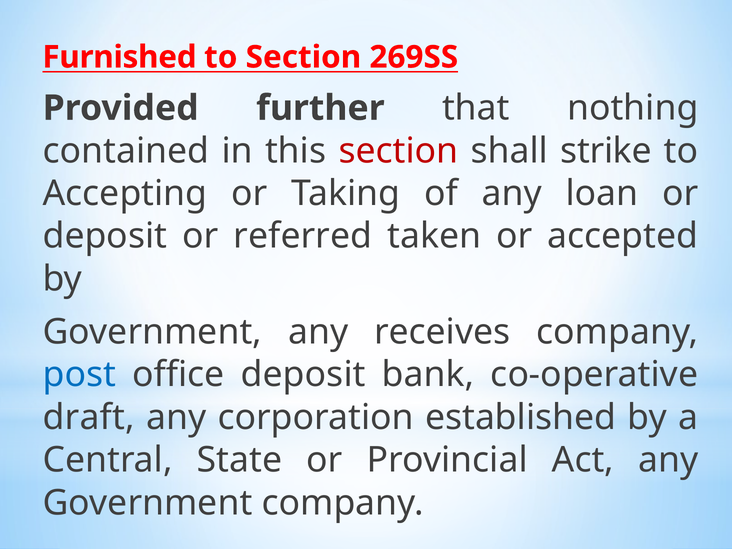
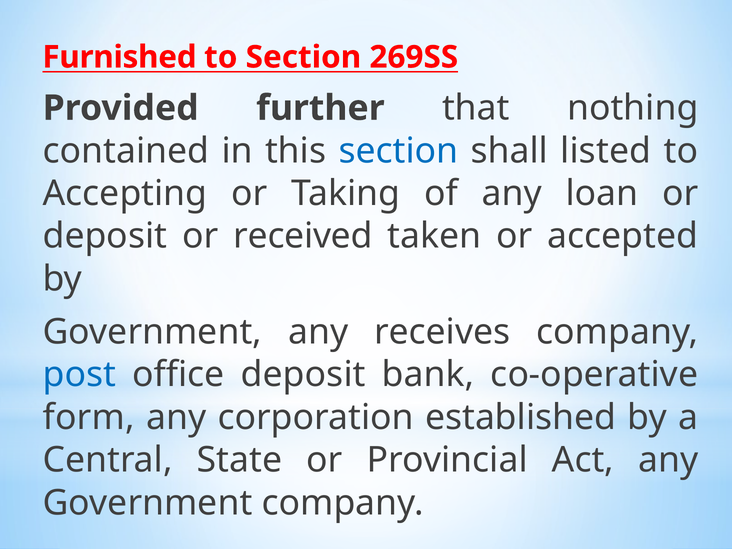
section colour: red -> blue (398, 151)
strike: strike -> listed (606, 151)
referred: referred -> received (303, 236)
draft: draft -> form (89, 417)
